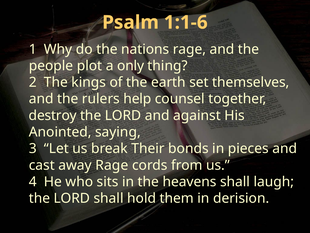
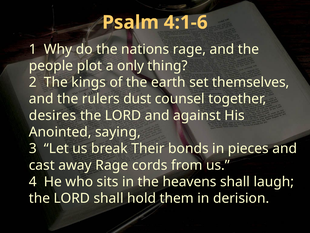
1:1-6: 1:1-6 -> 4:1-6 (186, 22)
help: help -> dust (137, 99)
destroy: destroy -> desires (53, 115)
